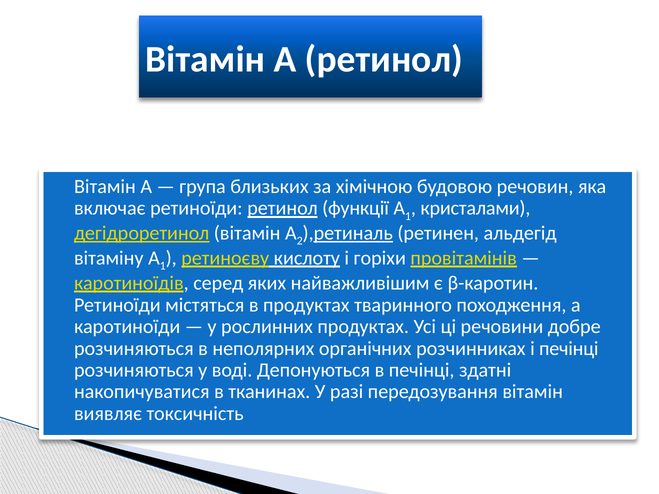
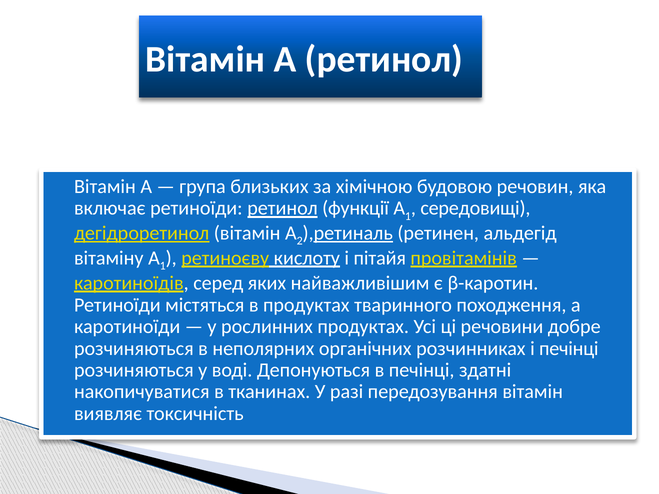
кристалами: кристалами -> середовищі (475, 208)
горіхи: горіхи -> пітайя (380, 258)
